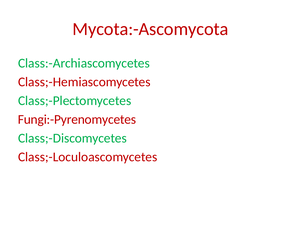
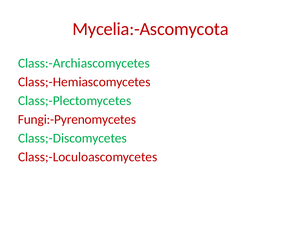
Mycota:-Ascomycota: Mycota:-Ascomycota -> Mycelia:-Ascomycota (151, 29)
